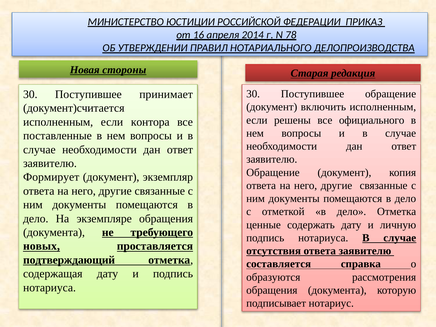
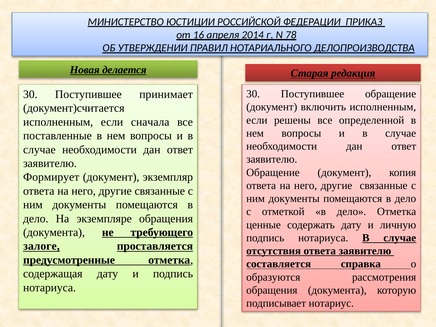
стороны: стороны -> делается (124, 70)
официального: официального -> определенной (372, 120)
контора: контора -> сначала (150, 122)
новых: новых -> залоге (42, 246)
подтверждающий: подтверждающий -> предусмотренные (69, 260)
